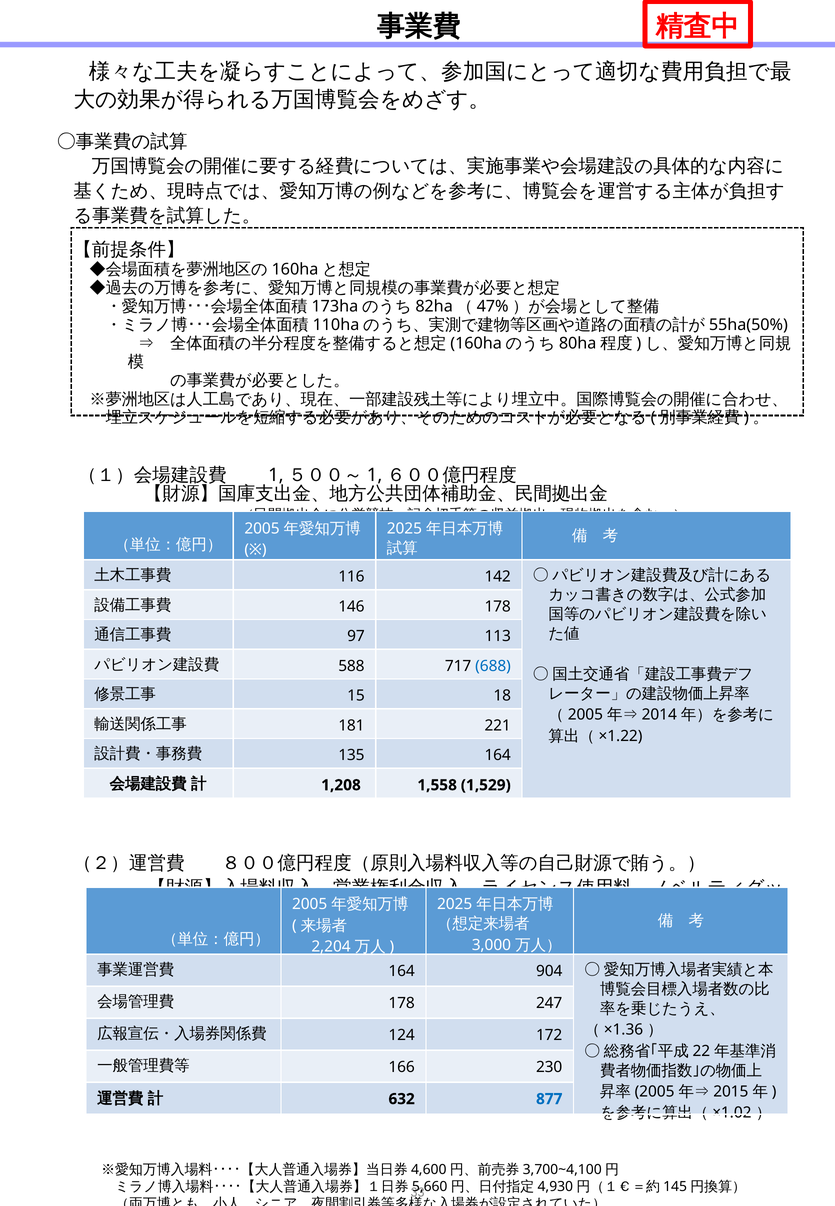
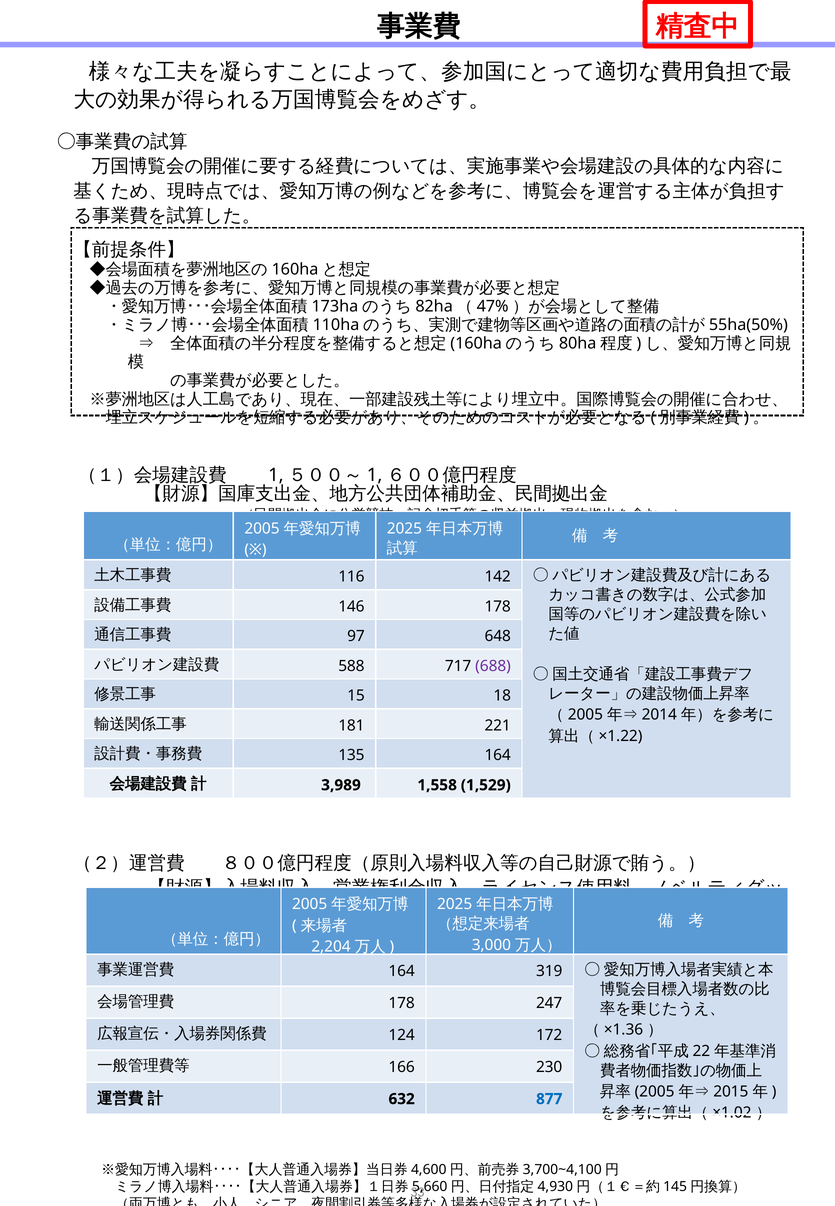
113: 113 -> 648 (498, 636)
688 colour: blue -> purple (493, 666)
1,208: 1,208 -> 3,989 (341, 785)
904: 904 -> 319 (549, 971)
